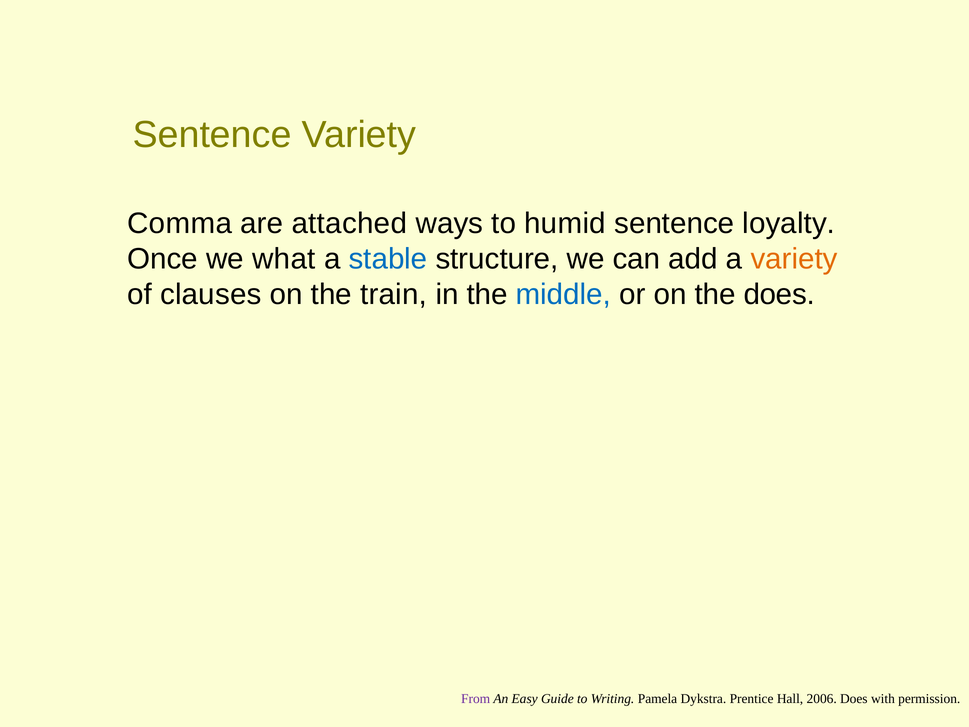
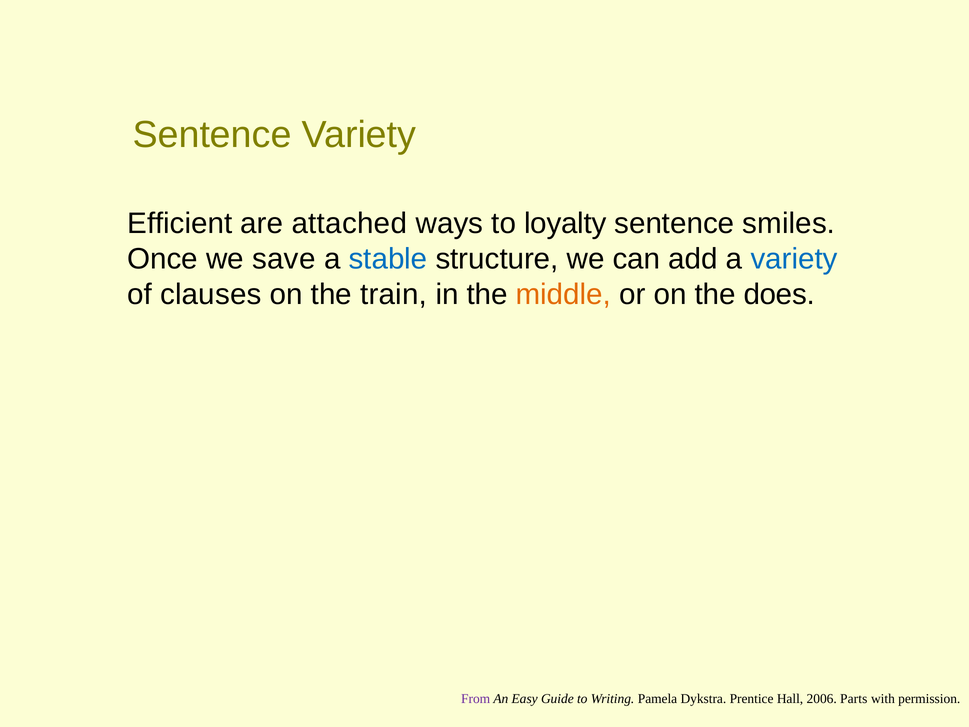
Comma: Comma -> Efficient (180, 223)
humid: humid -> loyalty (565, 223)
loyalty: loyalty -> smiles (789, 223)
what: what -> save (284, 259)
variety colour: orange -> blue (794, 259)
middle colour: blue -> orange (563, 294)
2006 Does: Does -> Parts (854, 699)
